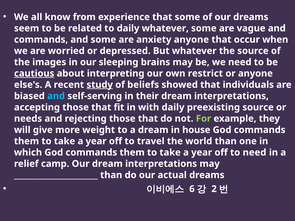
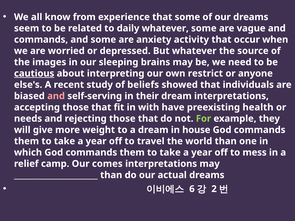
anxiety anyone: anyone -> activity (191, 40)
study underline: present -> none (100, 85)
and colour: light blue -> pink (56, 96)
with daily: daily -> have (173, 107)
preexisting source: source -> health (258, 107)
to need: need -> mess (255, 153)
Our dream: dream -> comes (107, 164)
